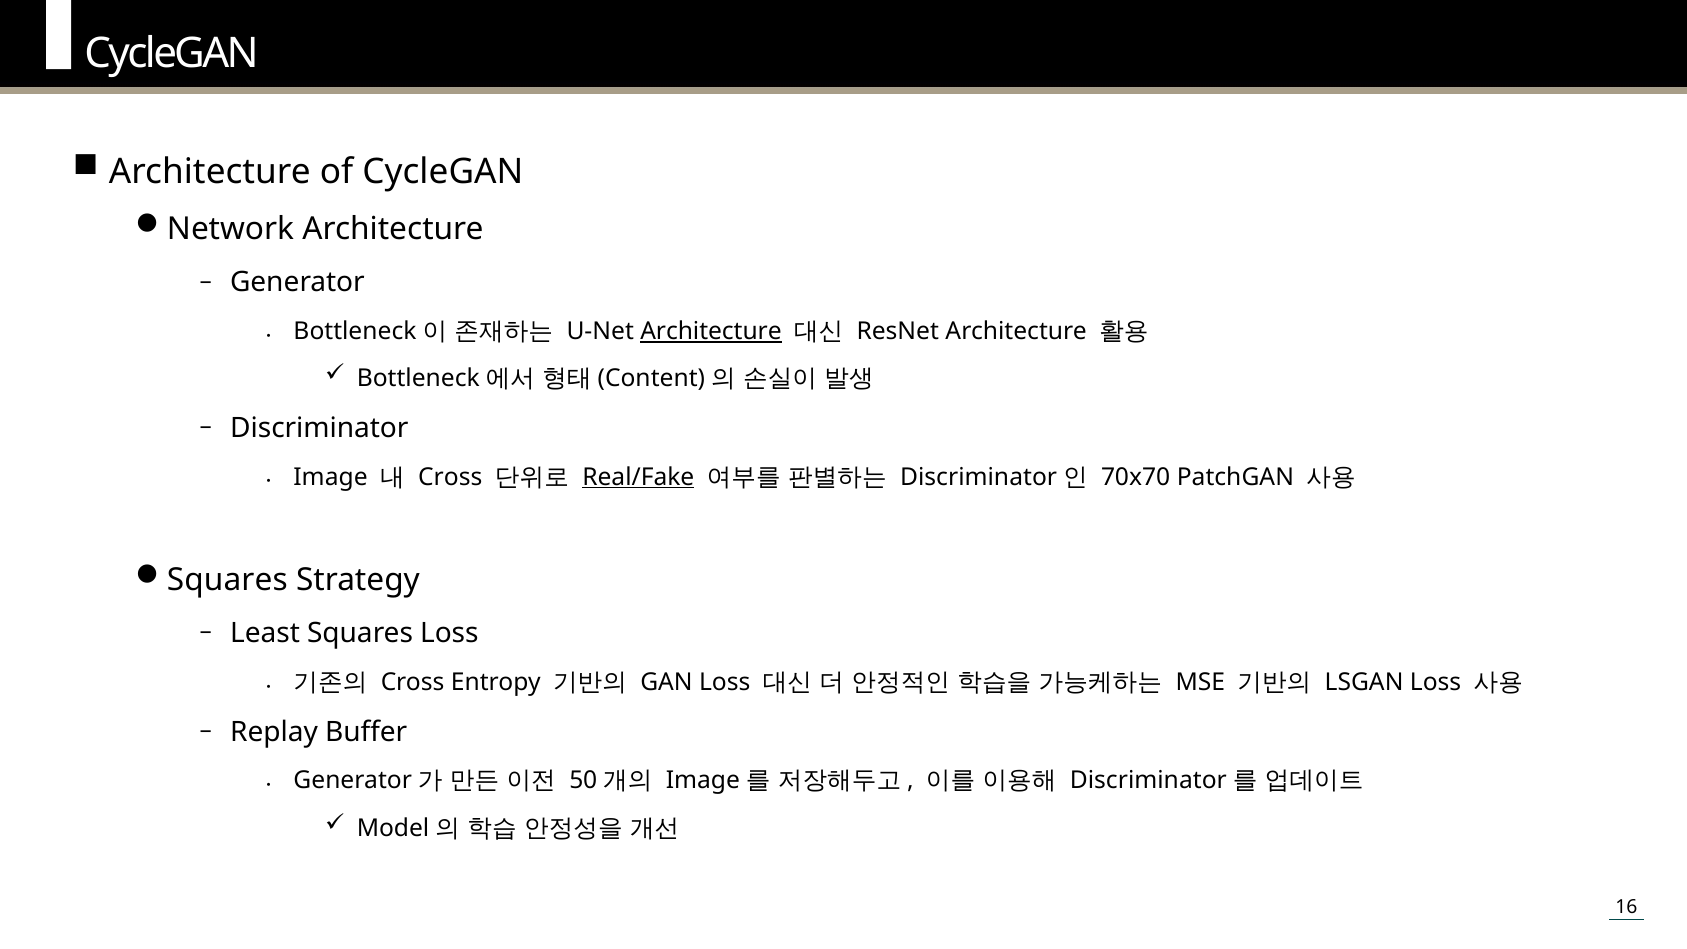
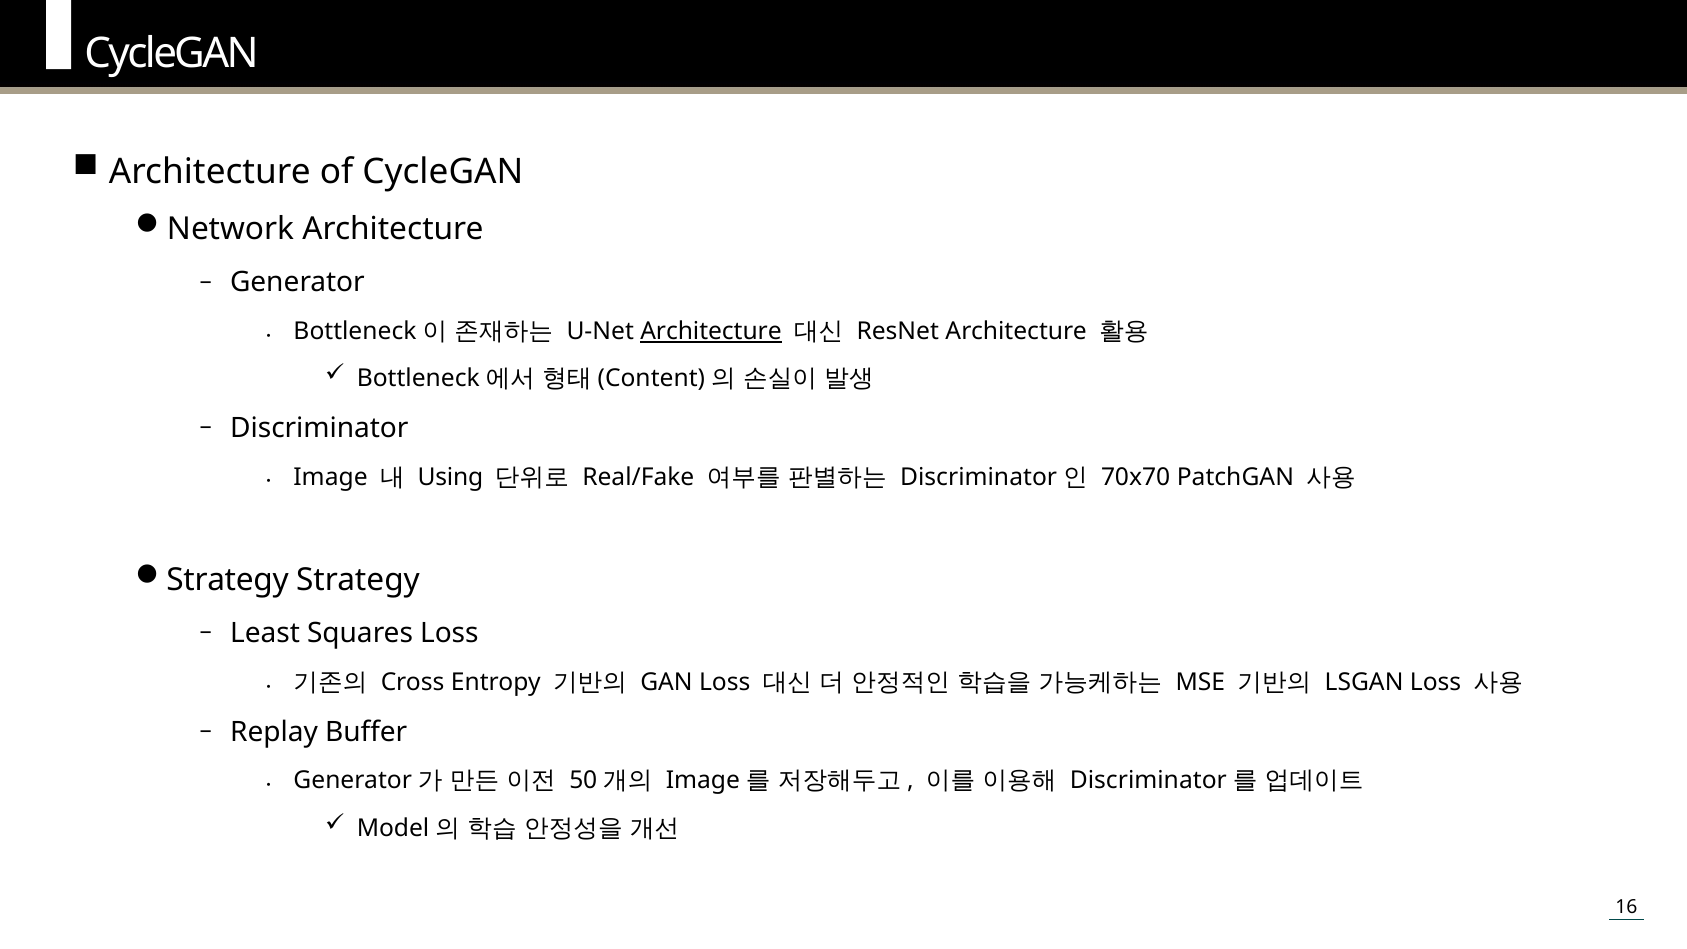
Cross: Cross -> Using (450, 477)
Real/Fake underline: present -> none (638, 477)
Squares: Squares -> Strategy (228, 580)
